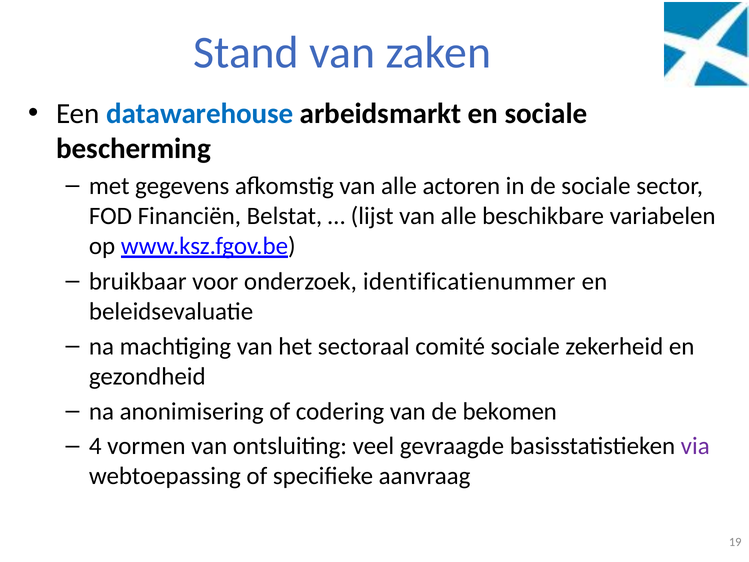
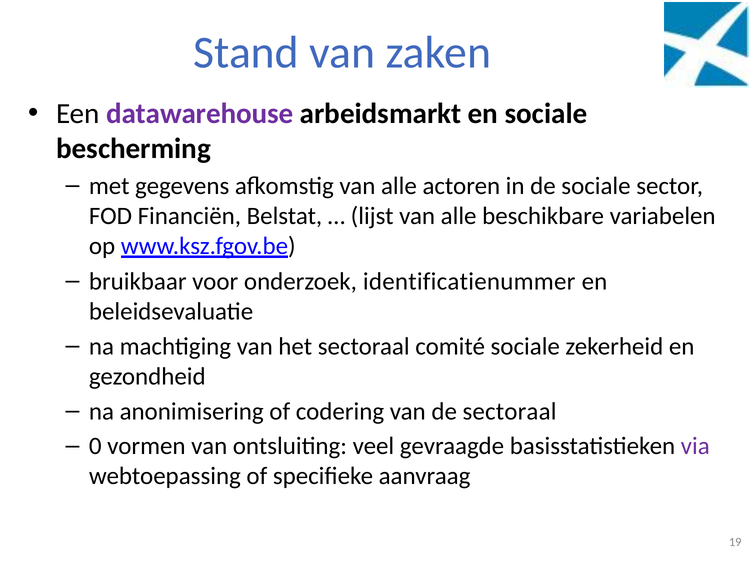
datawarehouse colour: blue -> purple (200, 114)
de bekomen: bekomen -> sectoraal (510, 411)
4: 4 -> 0 (95, 446)
